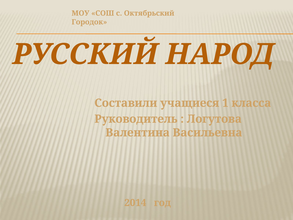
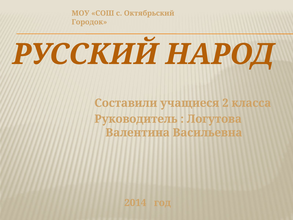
1: 1 -> 2 (225, 103)
